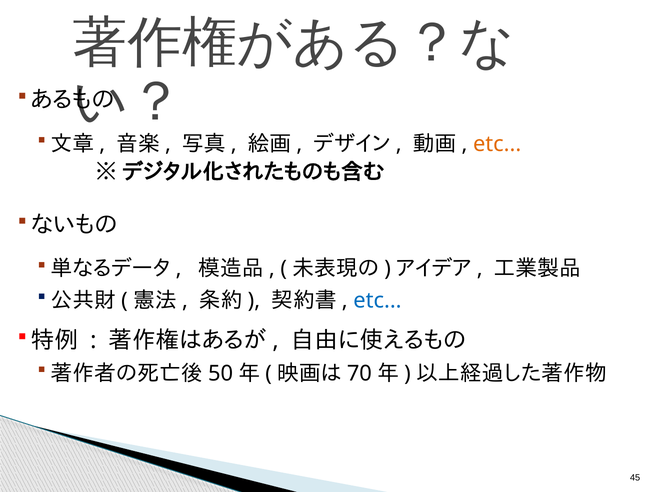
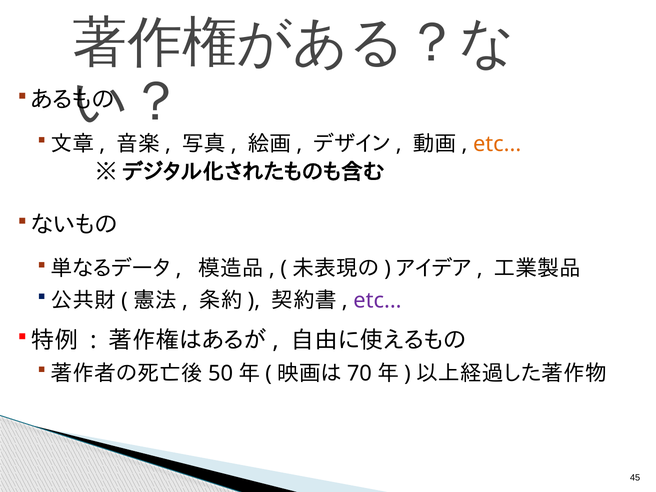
etc colour: blue -> purple (377, 300)
